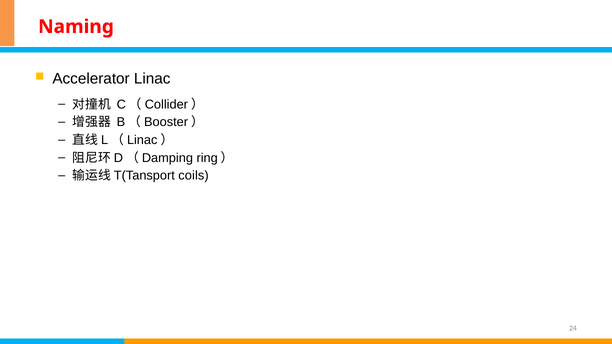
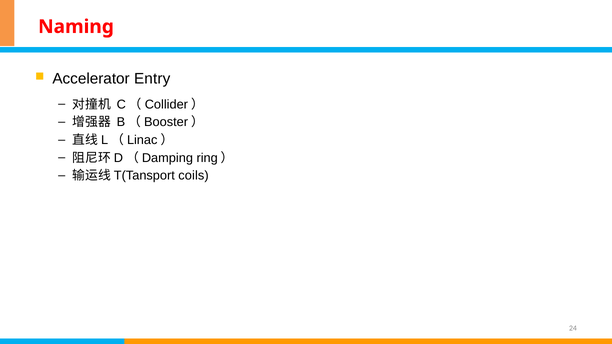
Linac: Linac -> Entry (152, 79)
